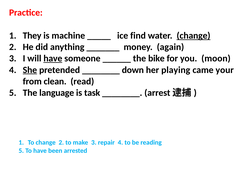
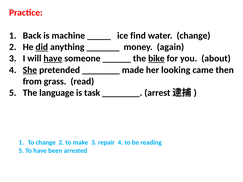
They: They -> Back (32, 36)
change underline: present -> none (194, 36)
did underline: none -> present (42, 47)
bike underline: none -> present (156, 59)
moon: moon -> about (216, 59)
down: down -> made (133, 70)
playing: playing -> looking (176, 70)
your: your -> then (225, 70)
clean: clean -> grass (55, 81)
